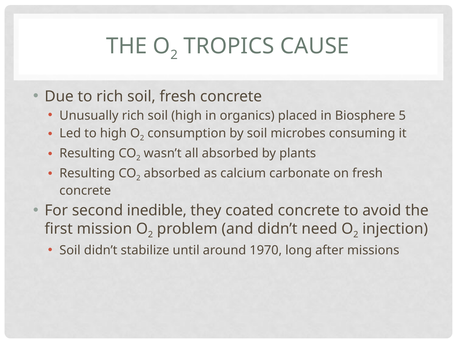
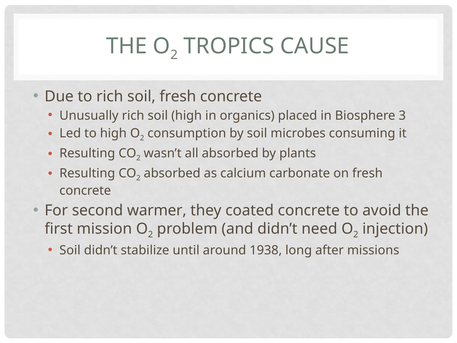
5: 5 -> 3 (402, 115)
inedible: inedible -> warmer (157, 210)
1970: 1970 -> 1938 (266, 250)
